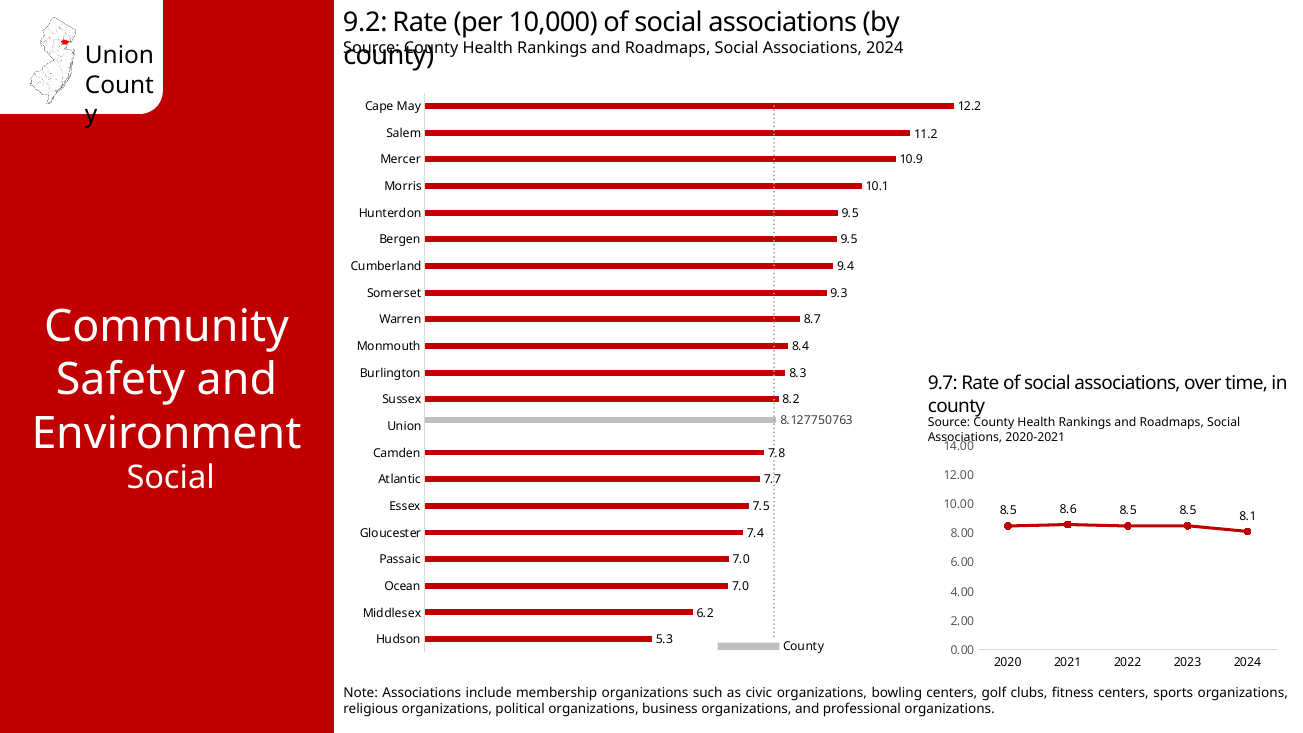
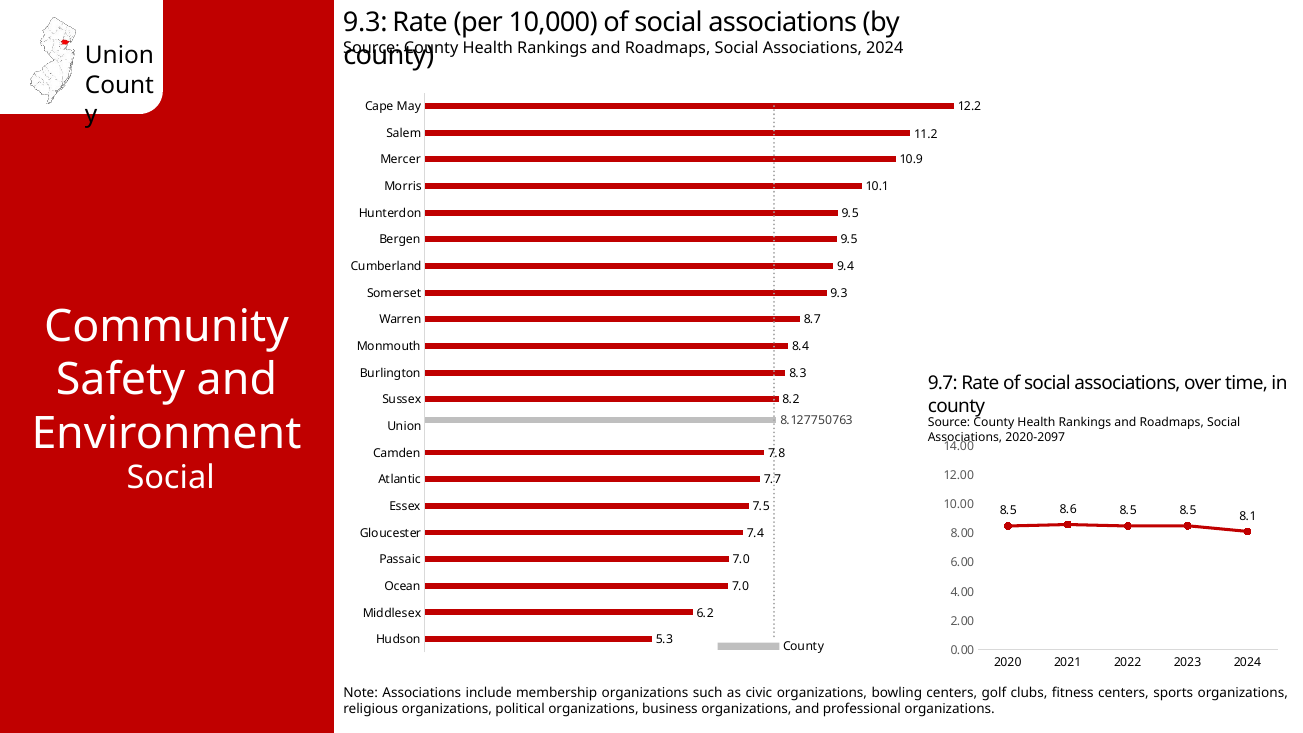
9.2: 9.2 -> 9.3 (365, 23)
2020-2021: 2020-2021 -> 2020-2097 (1035, 437)
